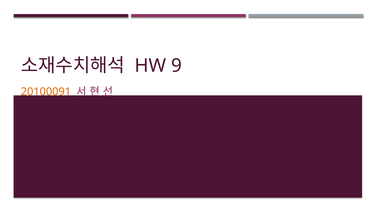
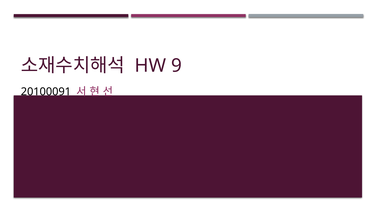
20100091 colour: orange -> black (46, 92)
